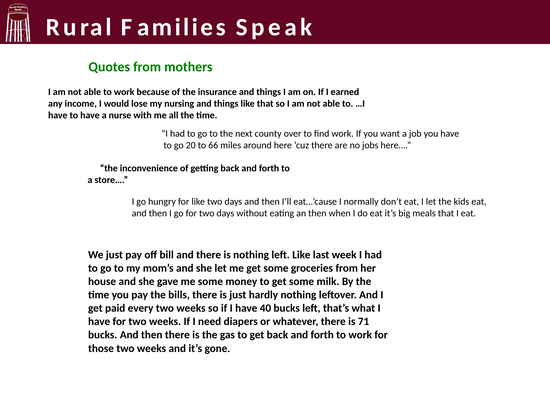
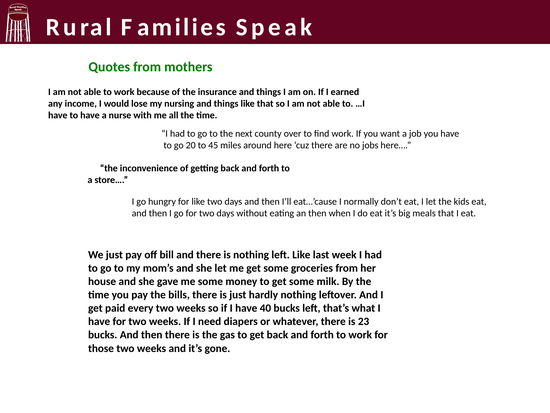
66: 66 -> 45 (213, 145)
71: 71 -> 23 (364, 321)
